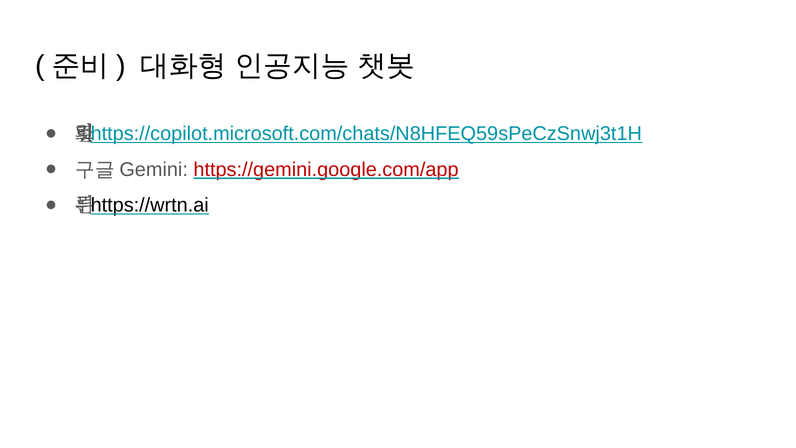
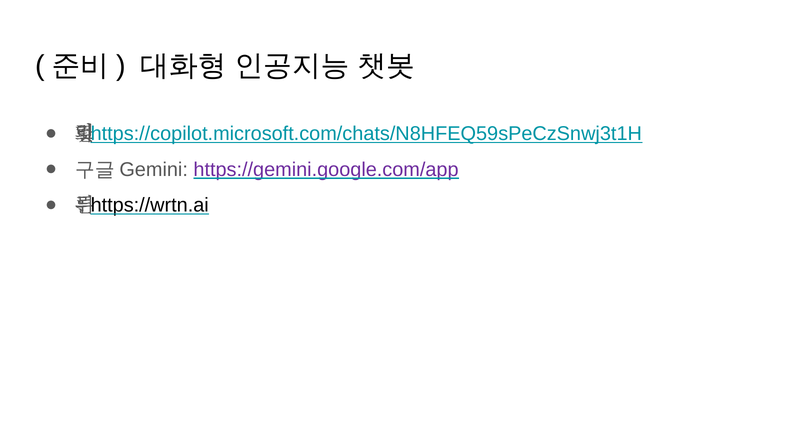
https://gemini.google.com/app colour: red -> purple (326, 169)
